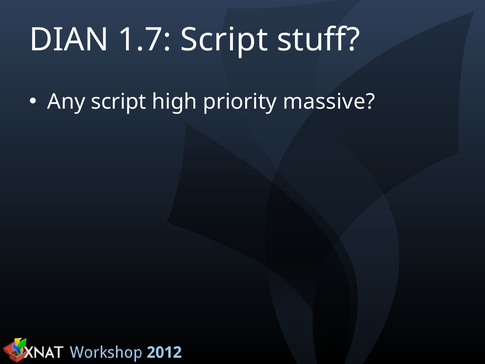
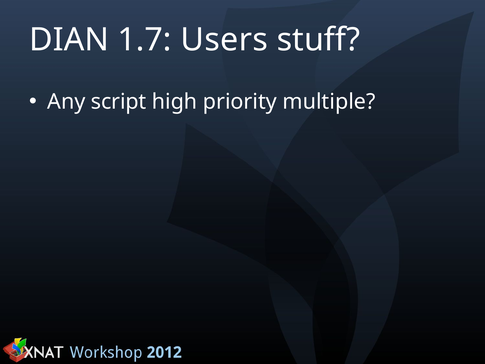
1.7 Script: Script -> Users (224, 40)
massive: massive -> multiple (329, 102)
